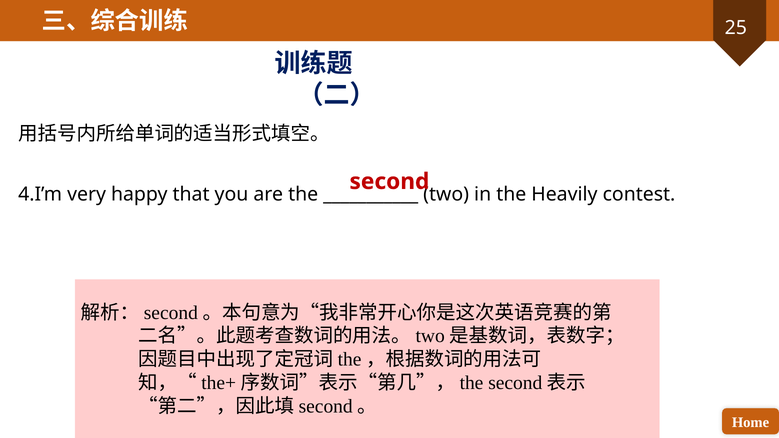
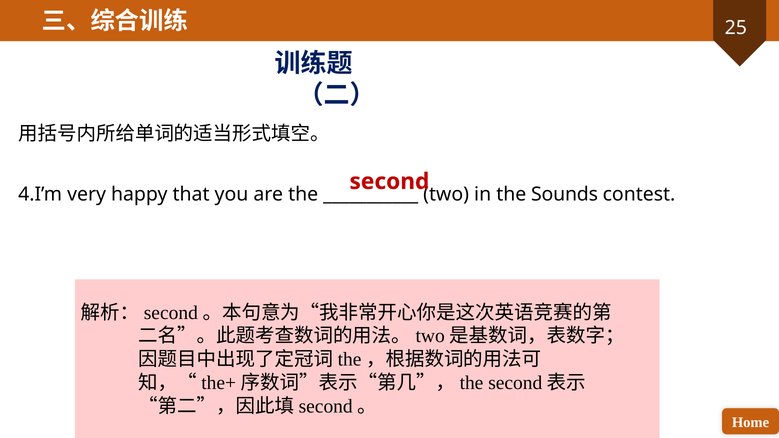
Heavily: Heavily -> Sounds (565, 195)
